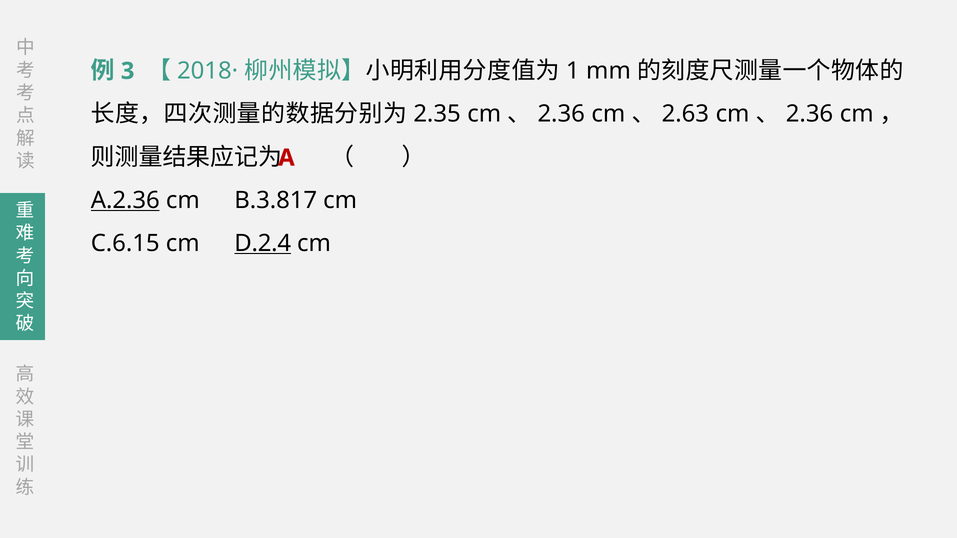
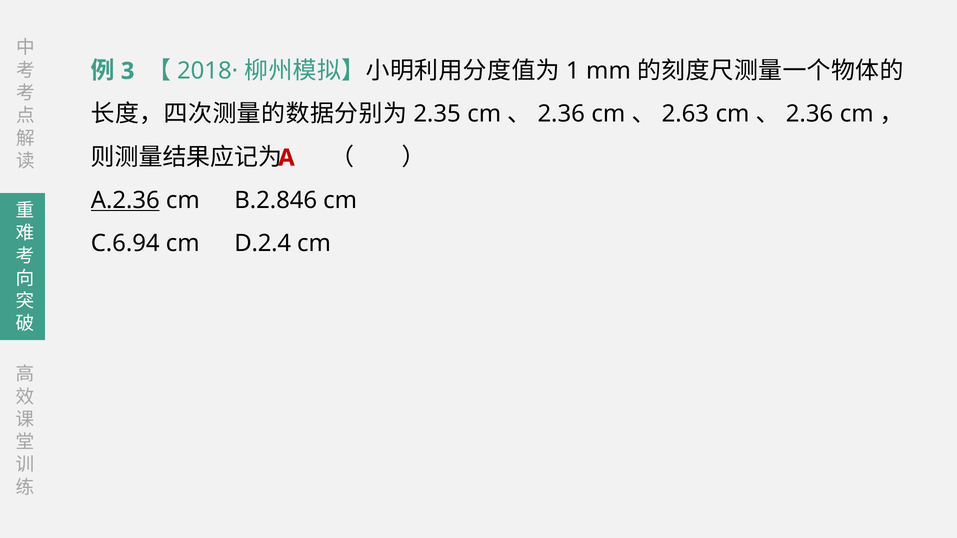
B.3.817: B.3.817 -> B.2.846 (276, 200)
C.6.15: C.6.15 -> C.6.94 (125, 243)
D.2.4 underline: present -> none (263, 243)
